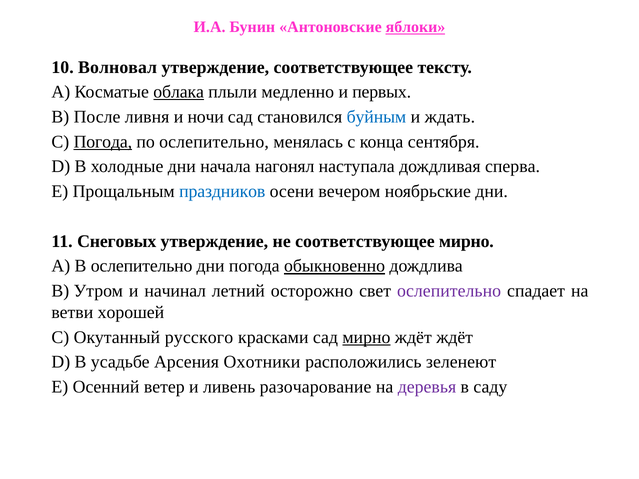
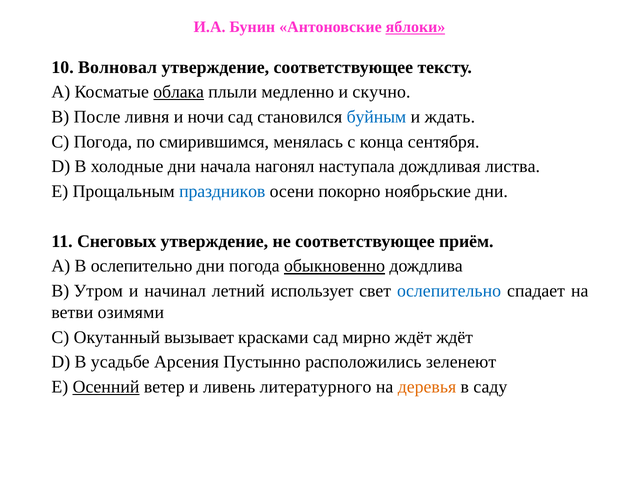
первых: первых -> скучно (382, 92)
Погода underline: present -> none (103, 142)
по ослепительно: ослепительно -> смирившимся (214, 142)
сперва: сперва -> листва (513, 167)
вечером: вечером -> покорно (349, 192)
соответствующее мирно: мирно -> приём (466, 241)
осторожно: осторожно -> использует (312, 291)
ослепительно colour: purple -> blue (449, 291)
хорошей: хорошей -> озимями (131, 312)
русского: русского -> вызывает (199, 337)
мирно underline: present -> none (366, 337)
Охотники: Охотники -> Пустынно (262, 362)
Осенний underline: none -> present (106, 387)
разочарование: разочарование -> литературного (316, 387)
деревья colour: purple -> orange (427, 387)
